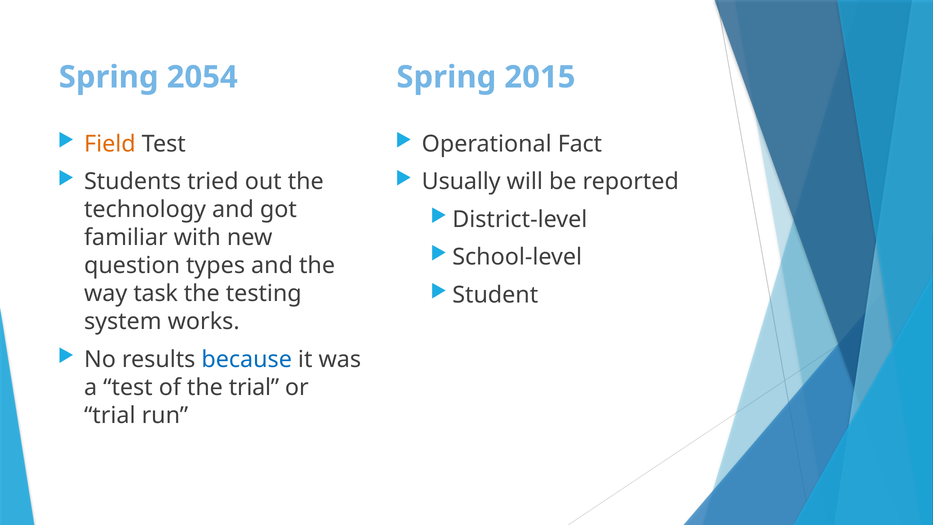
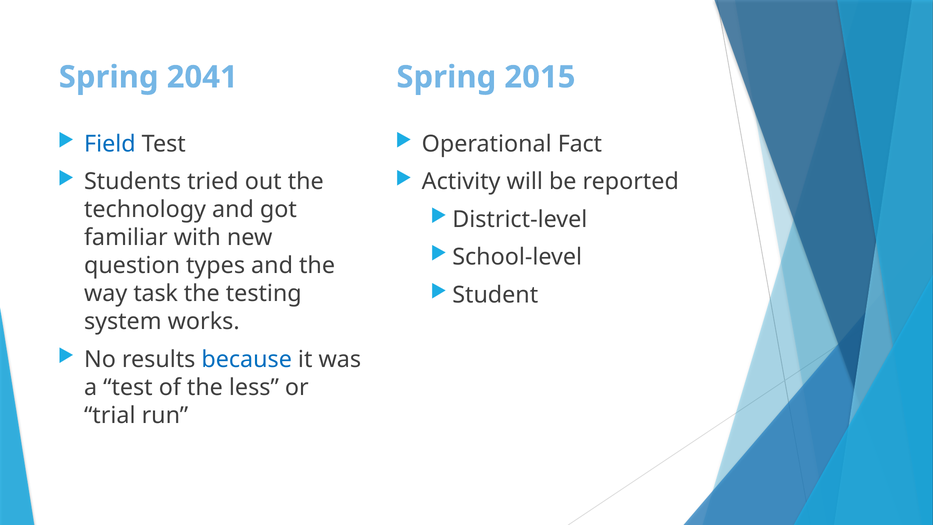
2054: 2054 -> 2041 (202, 77)
Field colour: orange -> blue (110, 144)
Usually: Usually -> Activity (461, 182)
the trial: trial -> less (254, 387)
